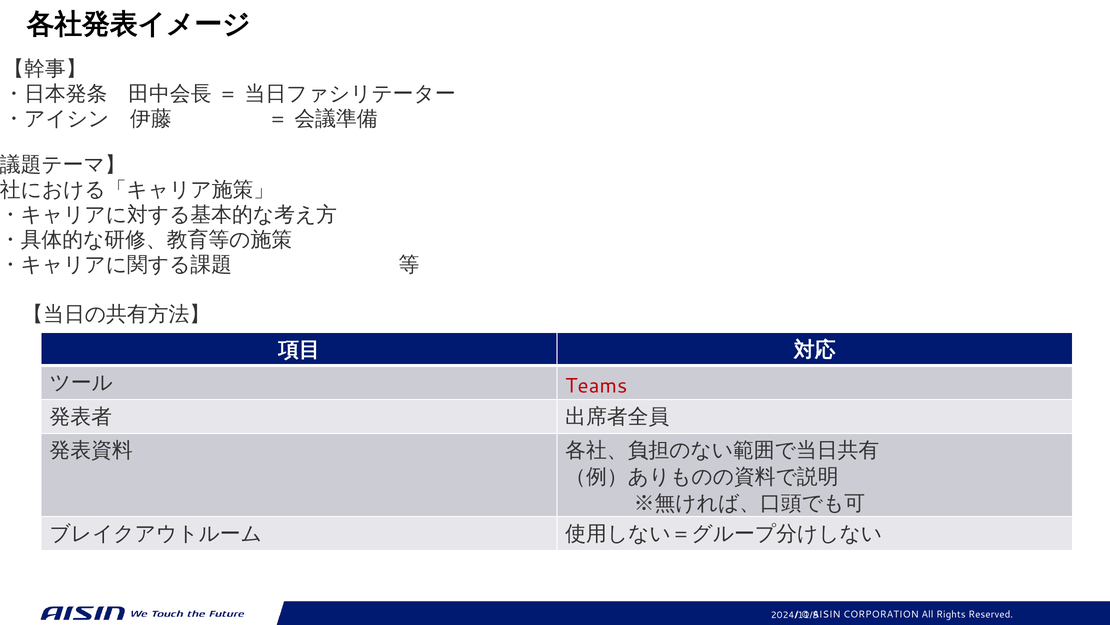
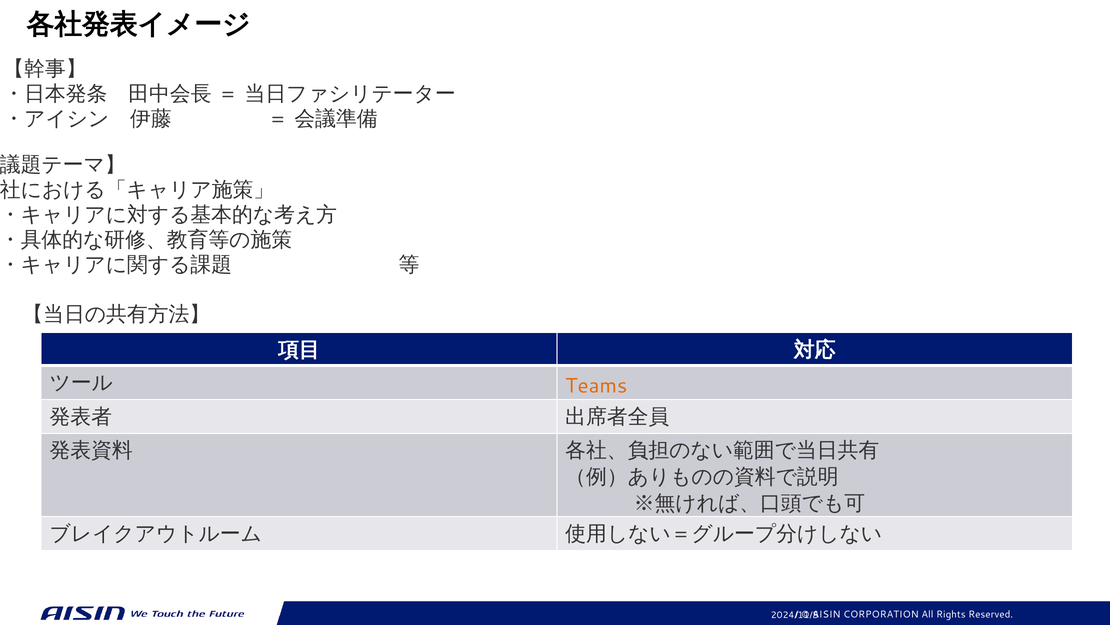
Teams colour: red -> orange (596, 385)
